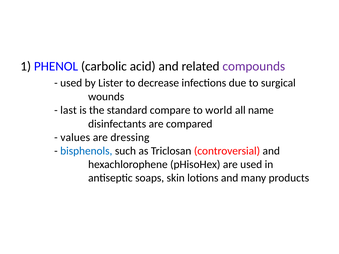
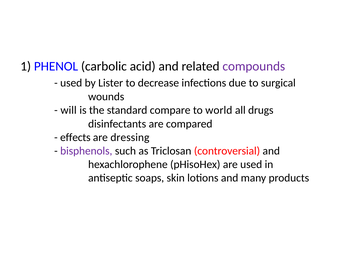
last: last -> will (69, 110)
name: name -> drugs (261, 110)
values: values -> effects (75, 137)
bisphenols colour: blue -> purple (86, 151)
